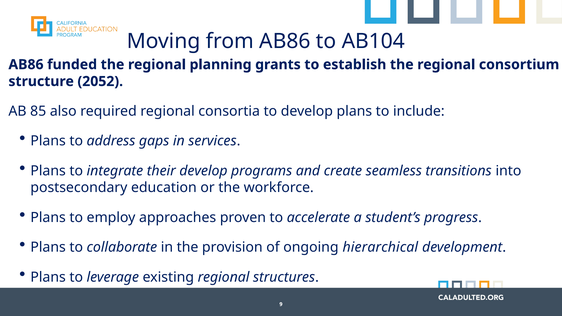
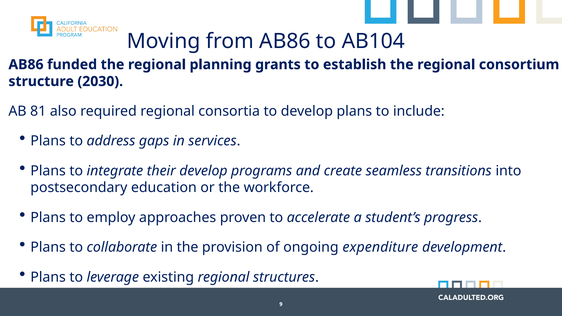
2052: 2052 -> 2030 (100, 81)
85: 85 -> 81 (38, 111)
hierarchical: hierarchical -> expenditure (380, 247)
